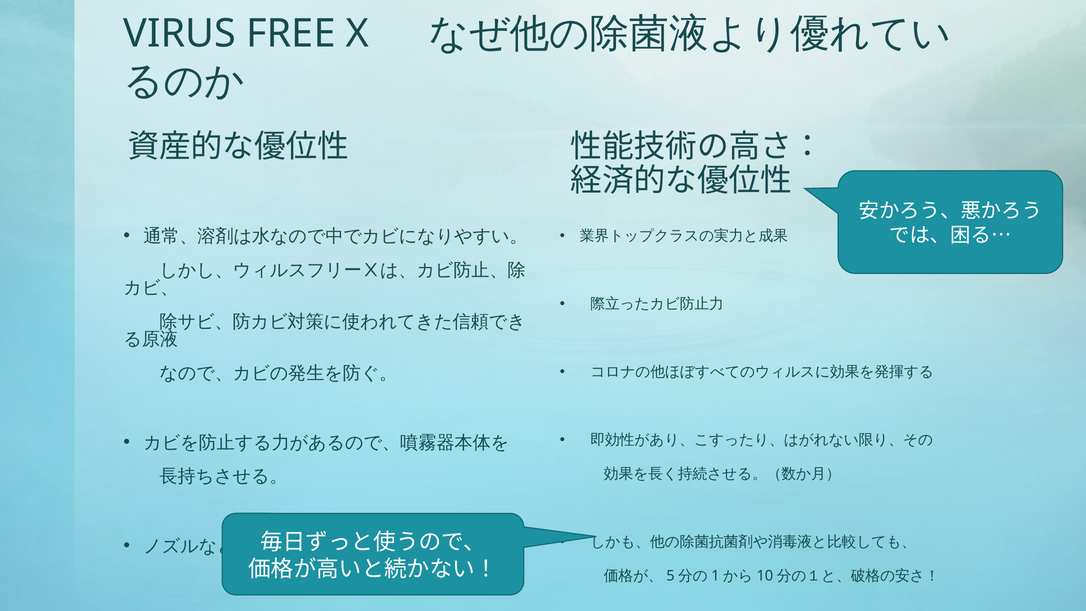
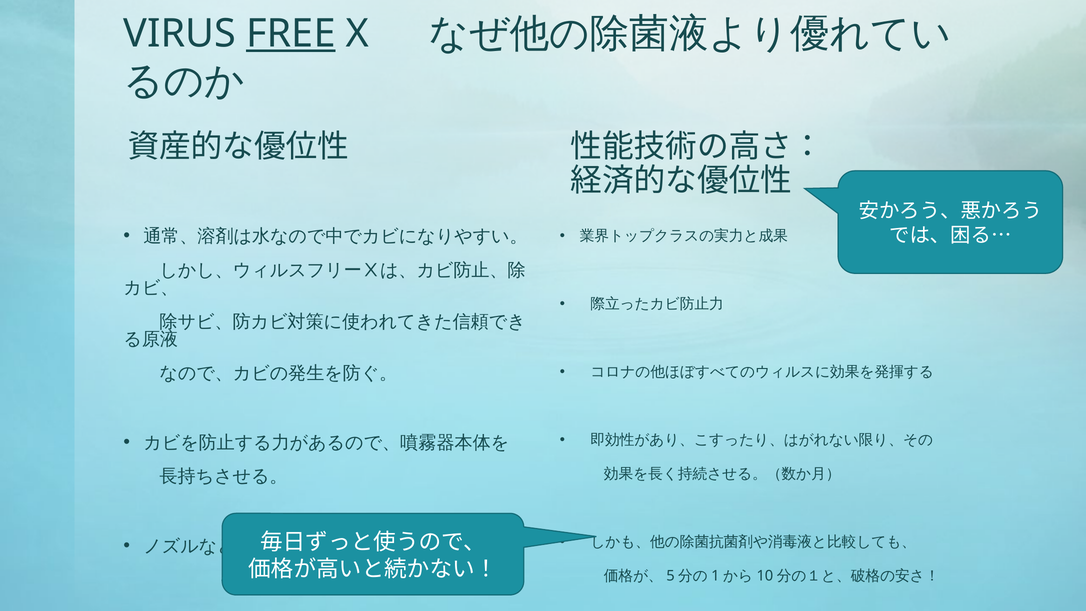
FREE underline: none -> present (291, 34)
